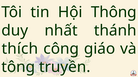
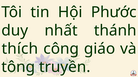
Thông: Thông -> Phước (114, 12)
